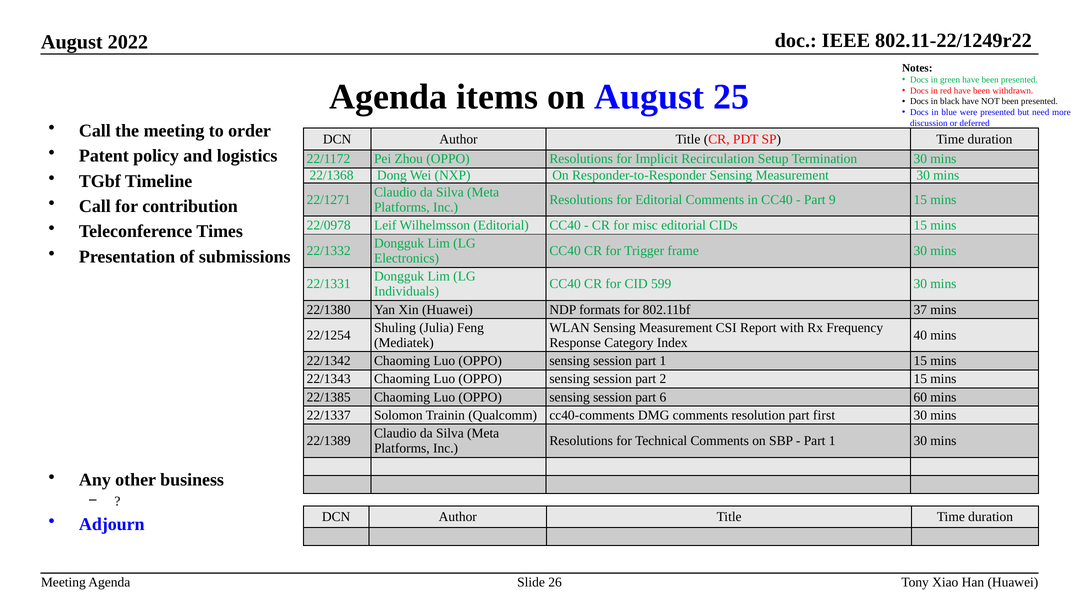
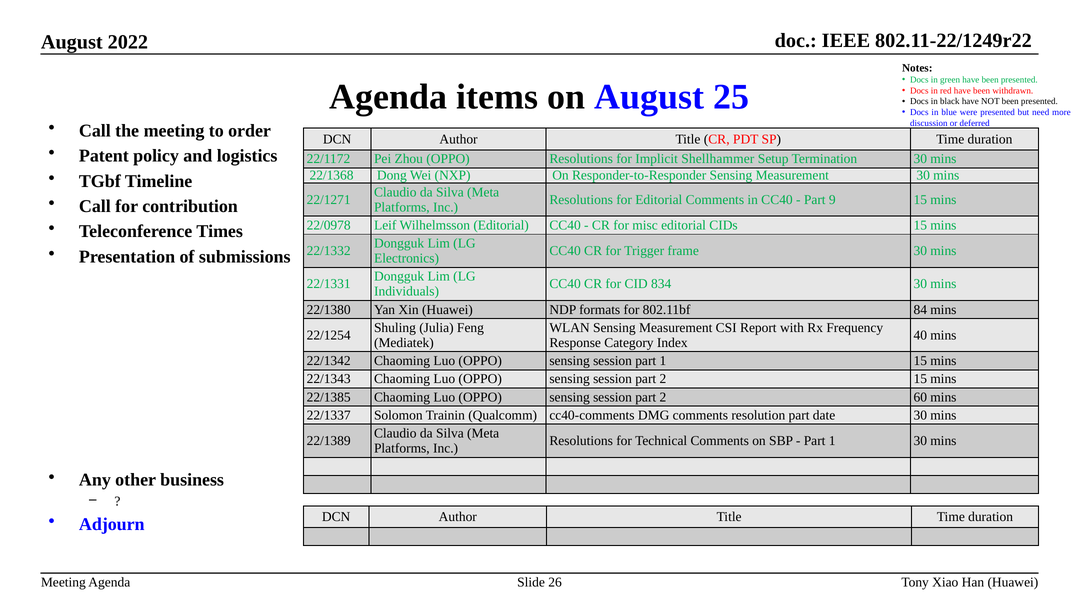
Recirculation: Recirculation -> Shellhammer (718, 159)
599: 599 -> 834 (661, 284)
37: 37 -> 84 (920, 310)
6: 6 -> 2 (663, 397)
first: first -> date (824, 415)
